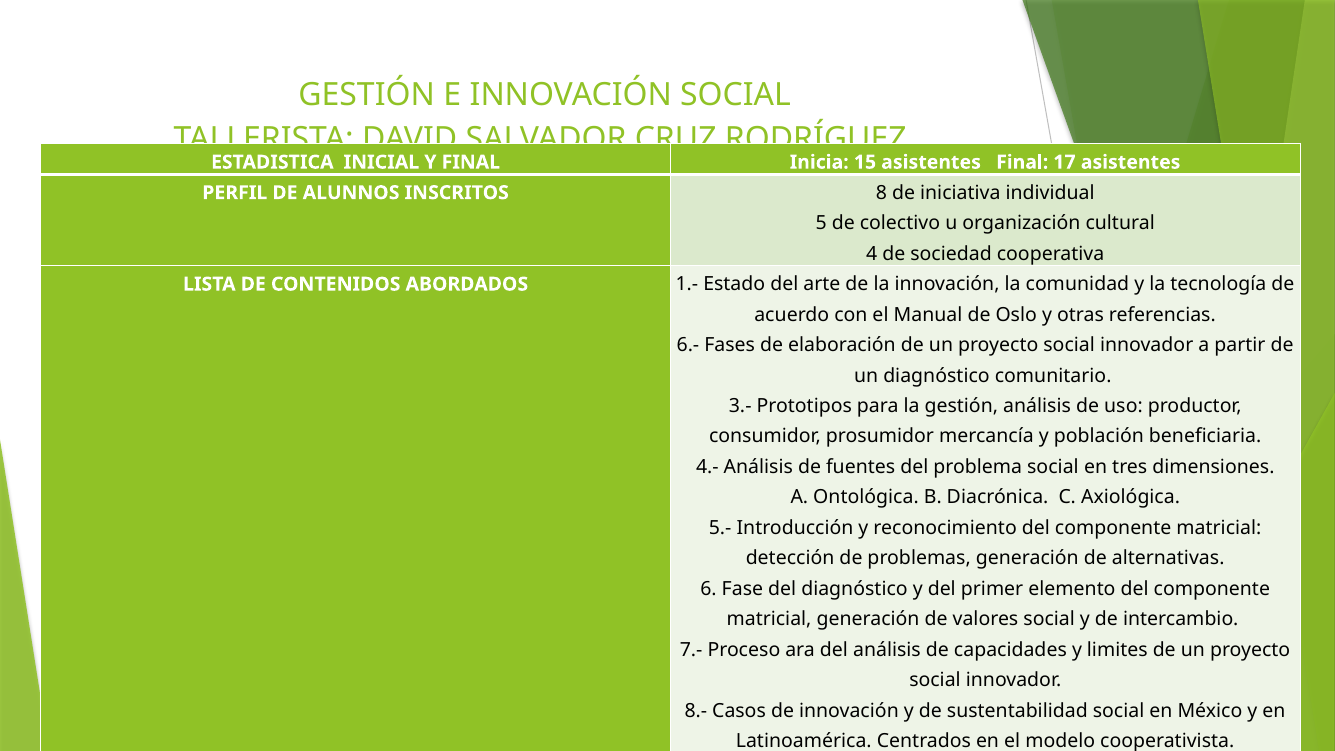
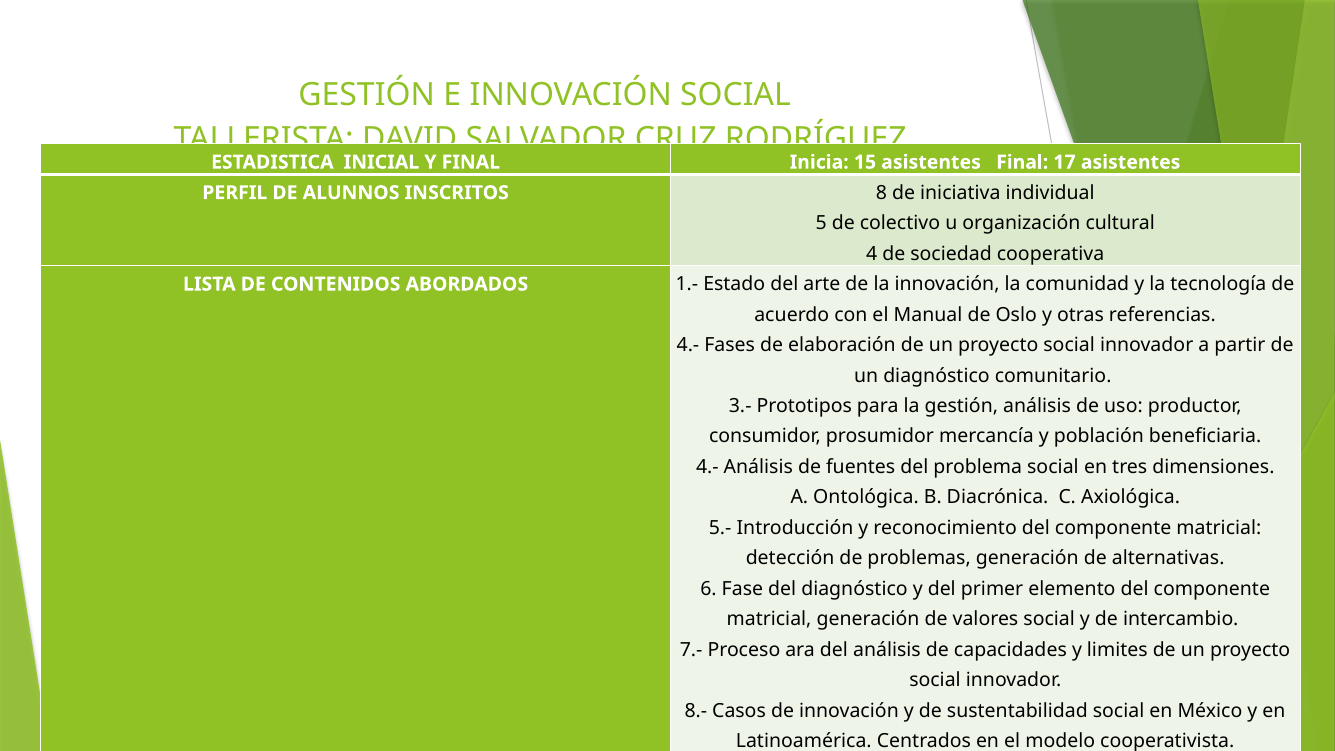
6.-: 6.- -> 4.- (688, 345)
